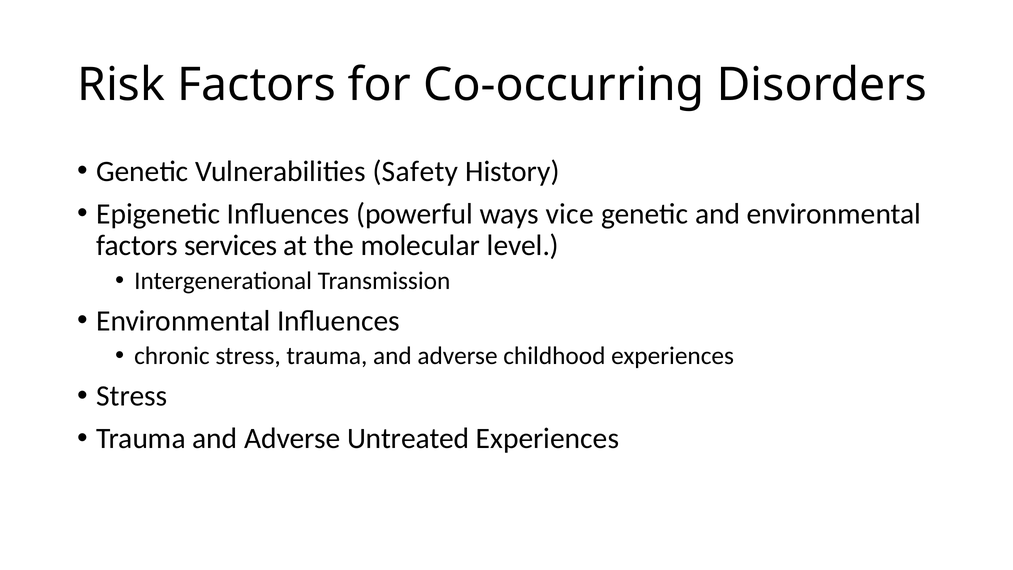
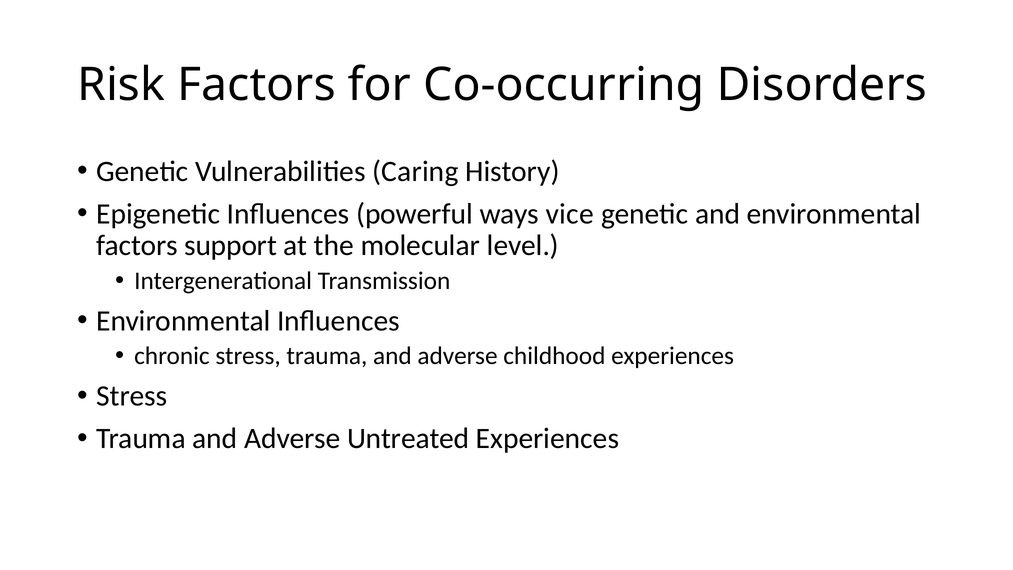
Safety: Safety -> Caring (415, 171)
services: services -> support (231, 246)
